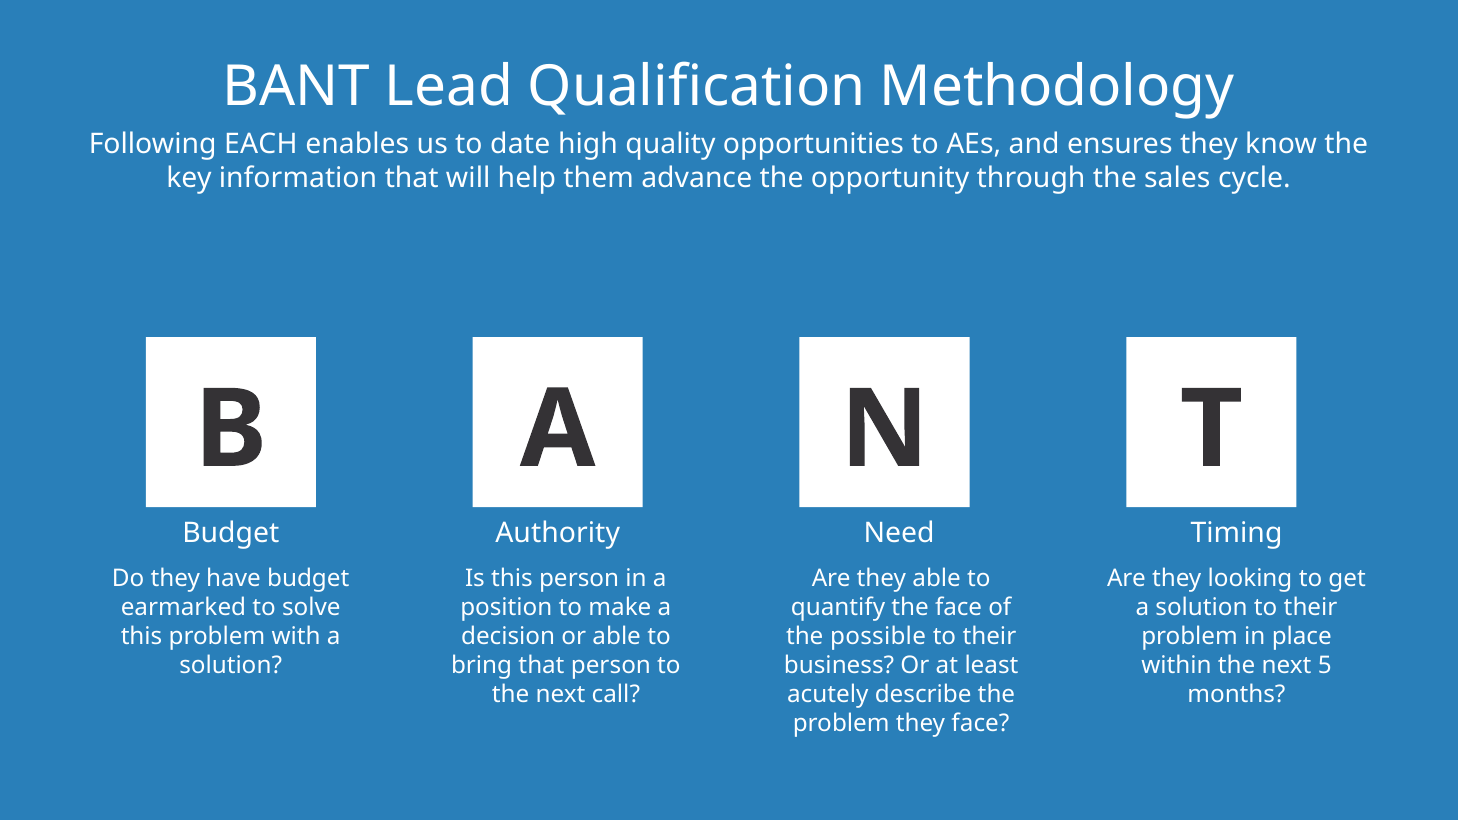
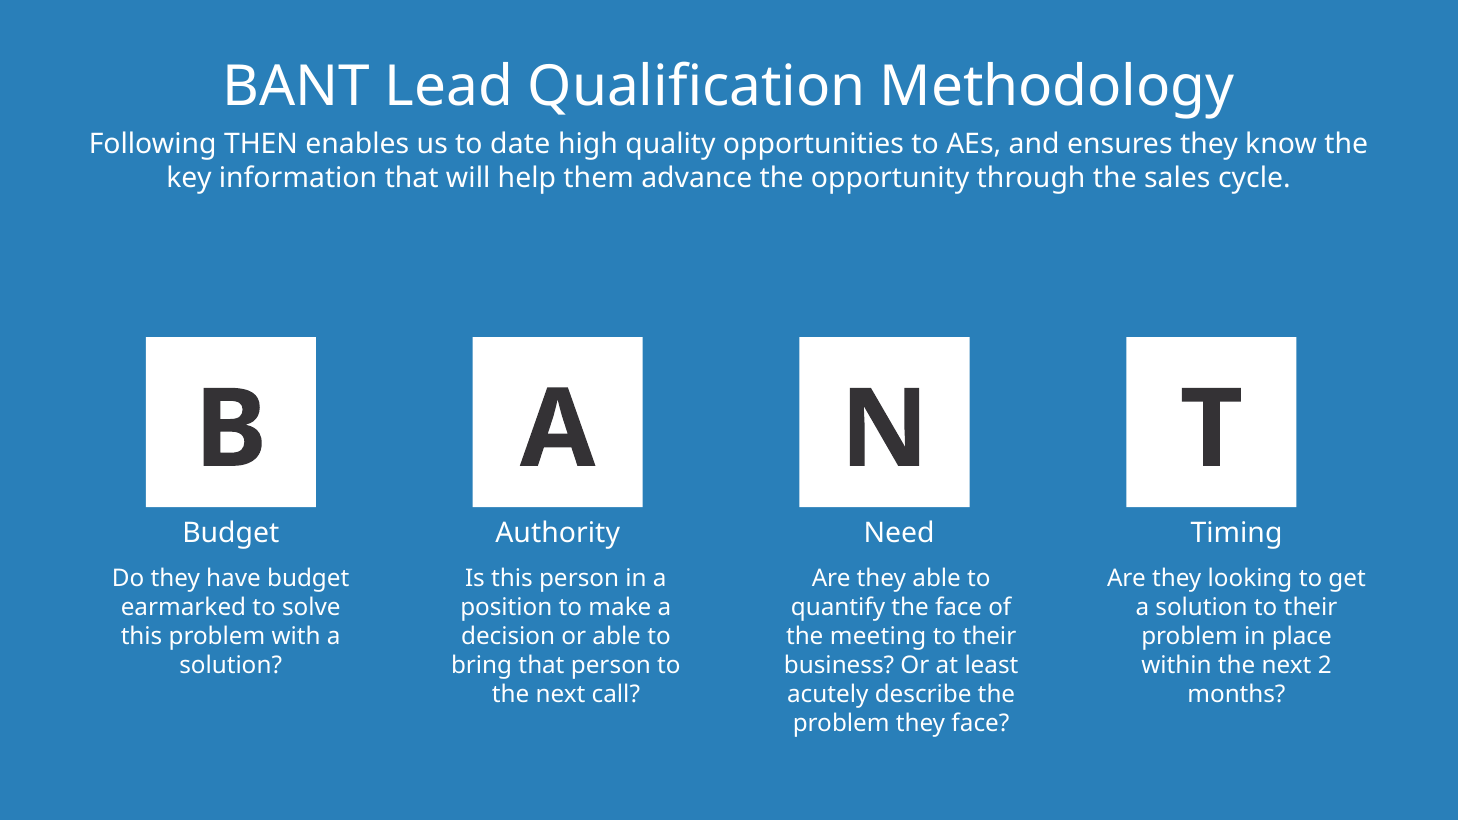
EACH: EACH -> THEN (261, 145)
possible: possible -> meeting (878, 637)
5: 5 -> 2 (1325, 666)
